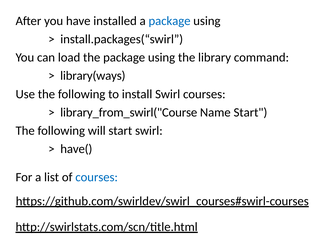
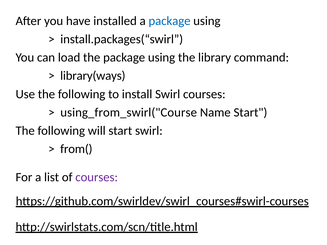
library_from_swirl("Course: library_from_swirl("Course -> using_from_swirl("Course (129, 112)
have(: have( -> from( (76, 149)
courses colour: blue -> purple (97, 177)
